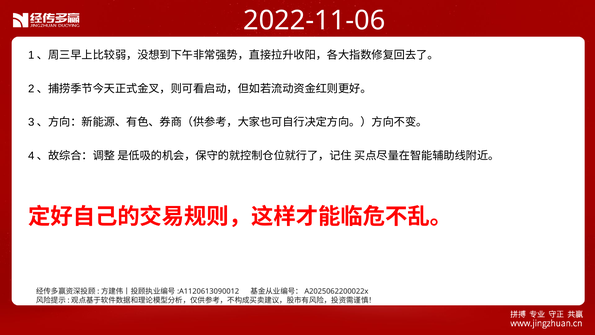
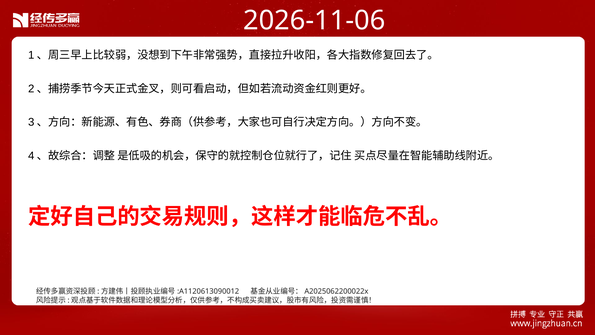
2022-11-06: 2022-11-06 -> 2026-11-06 (314, 20)
